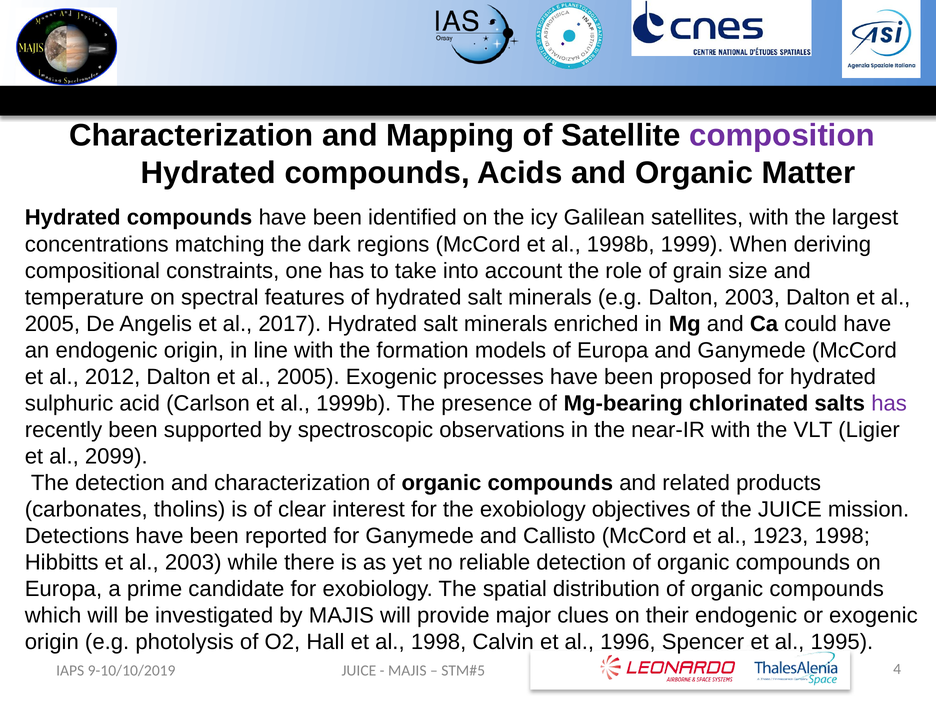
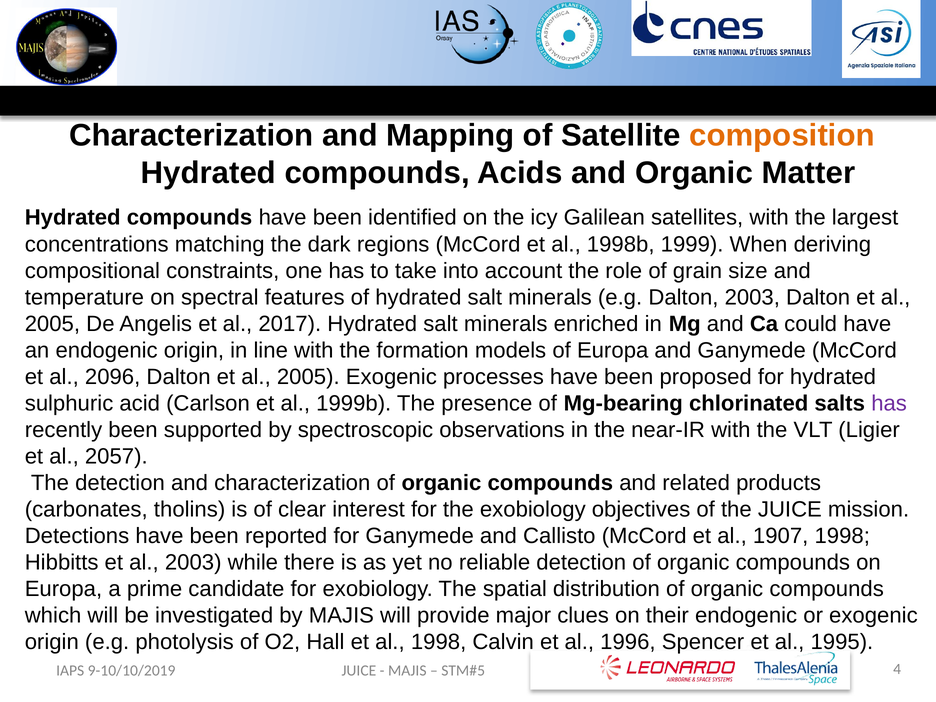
composition colour: purple -> orange (782, 135)
2012: 2012 -> 2096 (113, 377)
2099: 2099 -> 2057 (116, 456)
1923: 1923 -> 1907 (781, 536)
